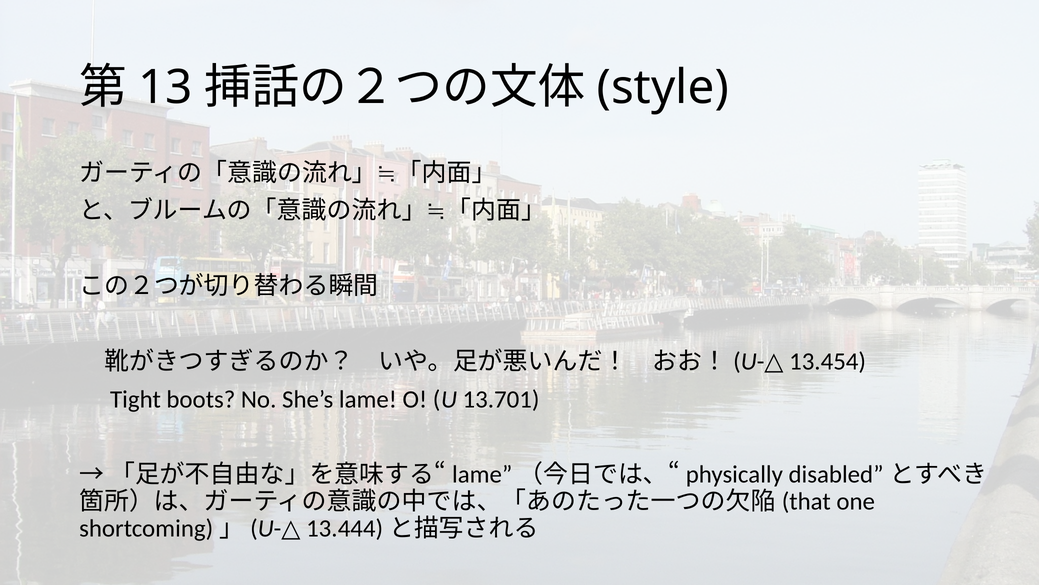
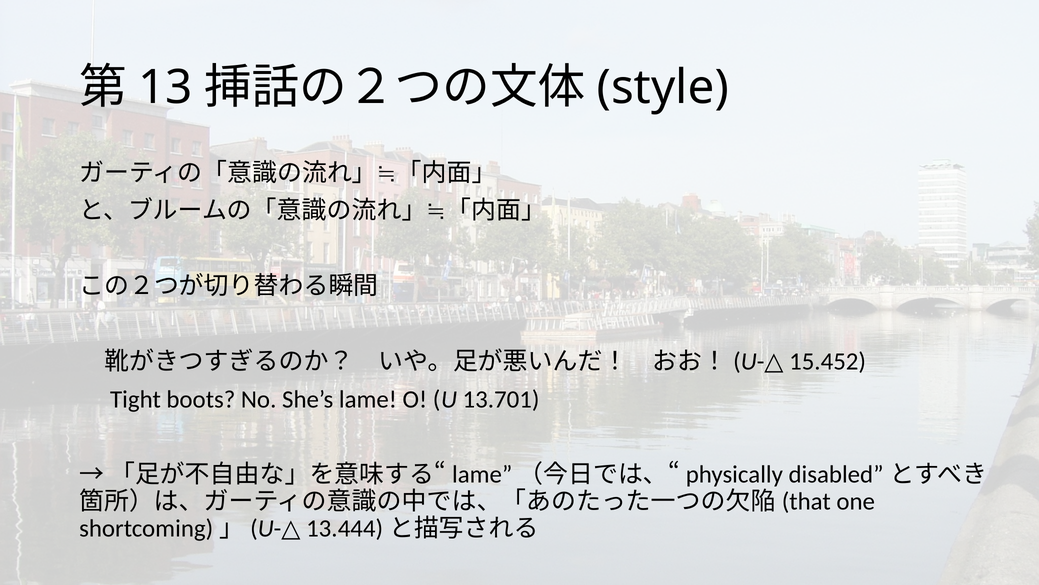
13.454: 13.454 -> 15.452 (828, 361)
